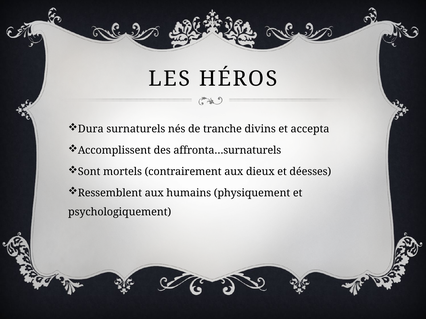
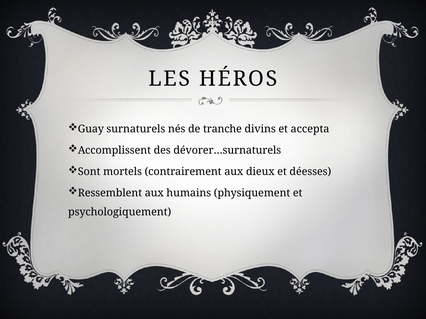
Dura: Dura -> Guay (91, 129)
affronta…surnaturels: affronta…surnaturels -> dévorer…surnaturels (227, 151)
